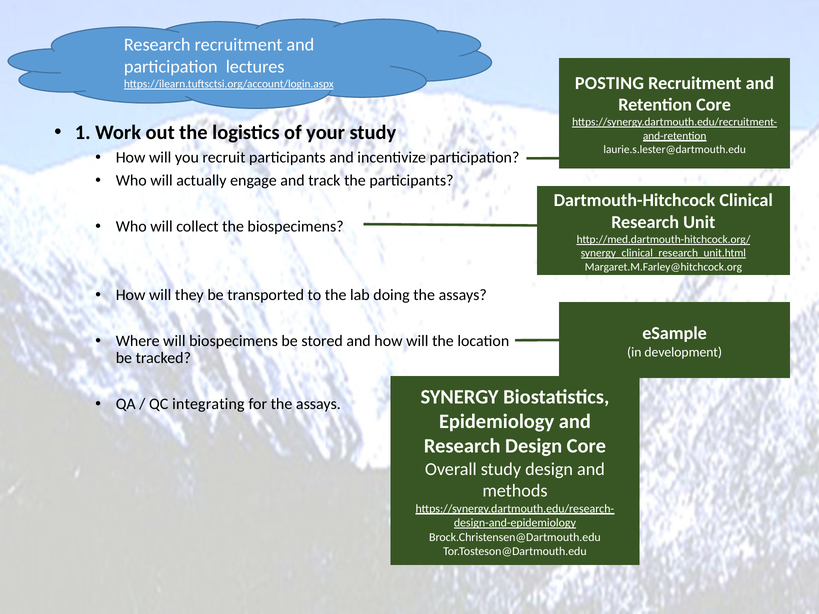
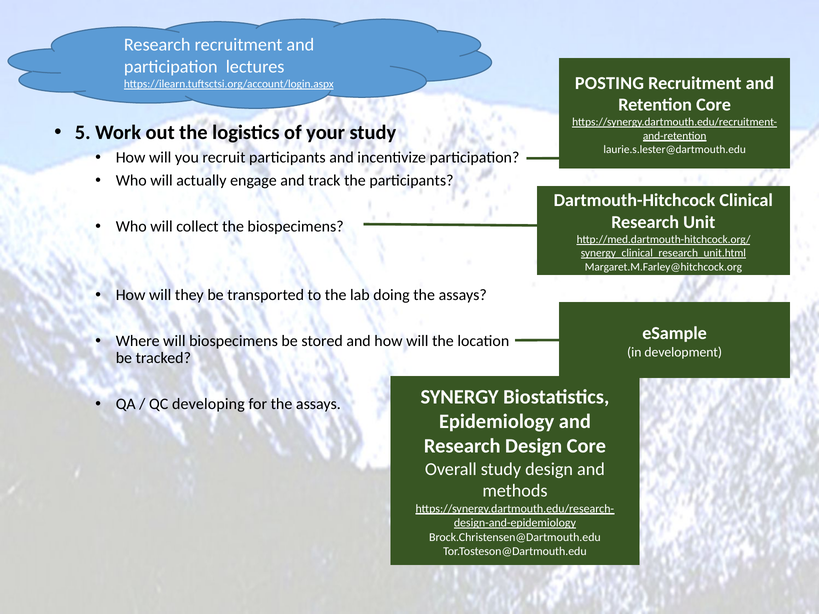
1: 1 -> 5 (83, 132)
integrating: integrating -> developing (208, 404)
